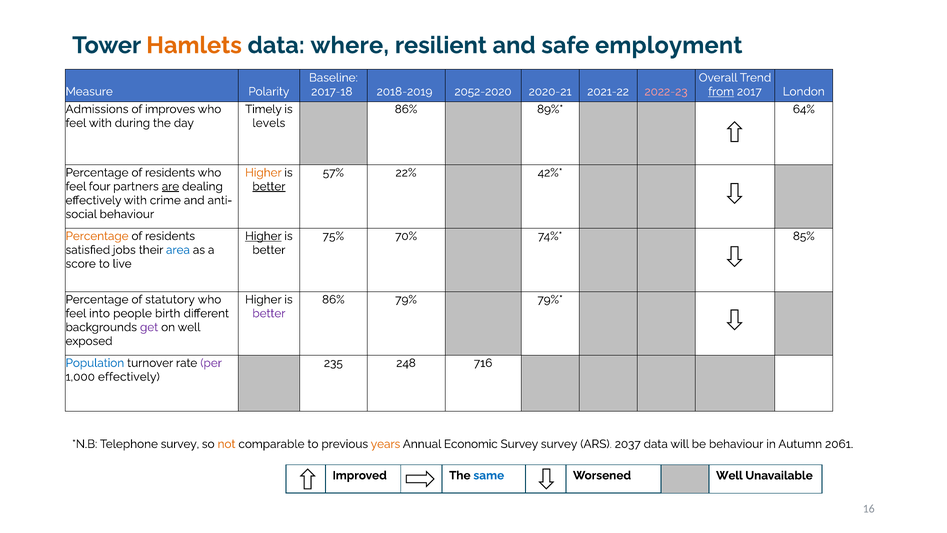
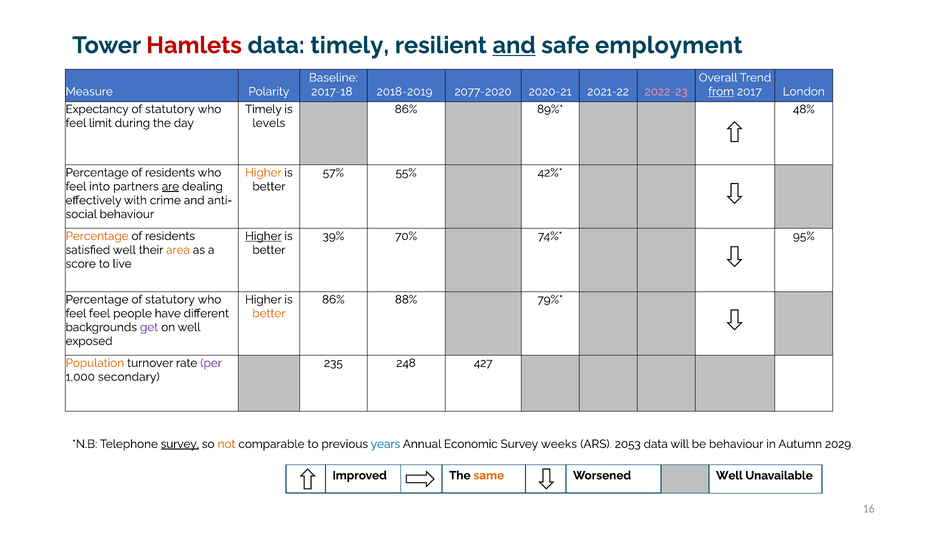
Hamlets colour: orange -> red (194, 45)
data where: where -> timely (350, 45)
and underline: none -> present (514, 45)
2052-2020: 2052-2020 -> 2077-2020 (483, 91)
Admissions: Admissions -> Expectancy (97, 109)
improves: improves -> statutory (170, 109)
64%: 64% -> 48% (804, 109)
feel with: with -> limit (100, 123)
22%: 22% -> 55% (406, 173)
four: four -> into (99, 186)
better underline: present -> none (269, 186)
75%: 75% -> 39% (333, 236)
85%: 85% -> 95% (804, 236)
satisfied jobs: jobs -> well (124, 250)
area colour: blue -> orange (178, 250)
79%: 79% -> 88% (406, 299)
feel into: into -> feel (100, 313)
birth: birth -> have (168, 313)
better colour: purple -> orange (269, 313)
Population colour: blue -> orange (95, 363)
716: 716 -> 427 (483, 363)
1,000 effectively: effectively -> secondary (129, 377)
survey underline: none -> present (180, 444)
years colour: orange -> blue (386, 444)
Survey survey: survey -> weeks (559, 444)
2037: 2037 -> 2053 (628, 444)
2061: 2061 -> 2029 (839, 444)
same colour: blue -> orange (489, 475)
